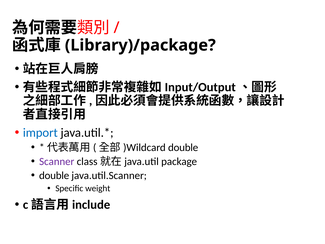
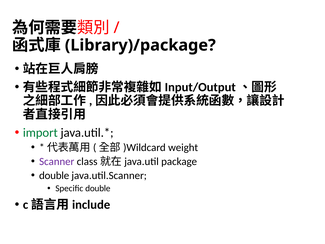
import colour: blue -> green (40, 132)
double: double -> weight (183, 147)
Specific weight: weight -> double (98, 188)
